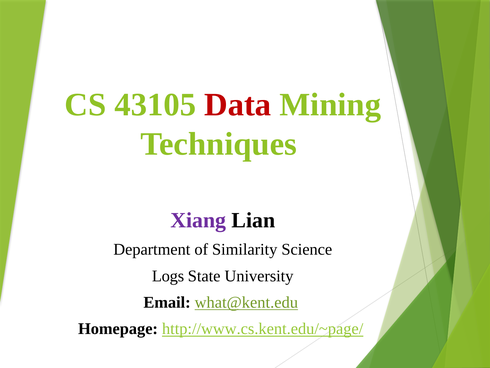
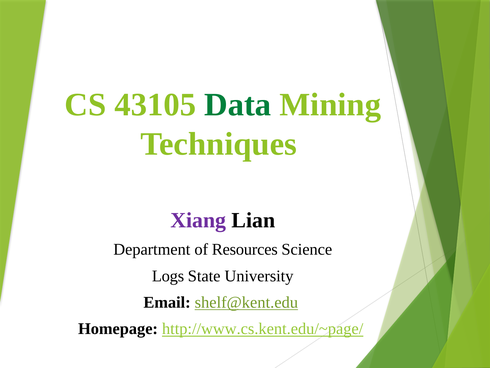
Data colour: red -> green (238, 105)
Similarity: Similarity -> Resources (245, 249)
what@kent.edu: what@kent.edu -> shelf@kent.edu (246, 302)
